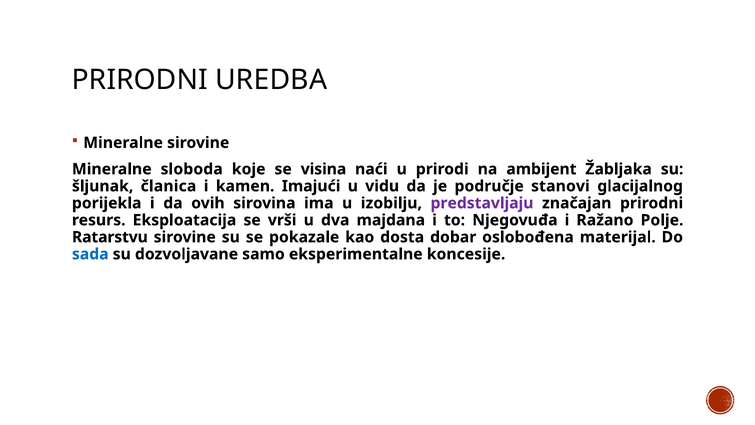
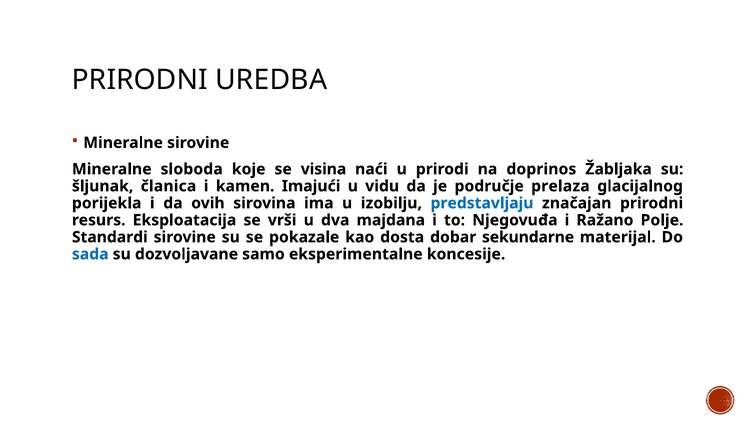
ambijent: ambijent -> doprinos (541, 169)
stanovi: stanovi -> prelaza (560, 186)
predstavljaju colour: purple -> blue (482, 203)
Ratarstvu: Ratarstvu -> Standardi (110, 237)
oslobođena: oslobođena -> sekundarne (528, 237)
